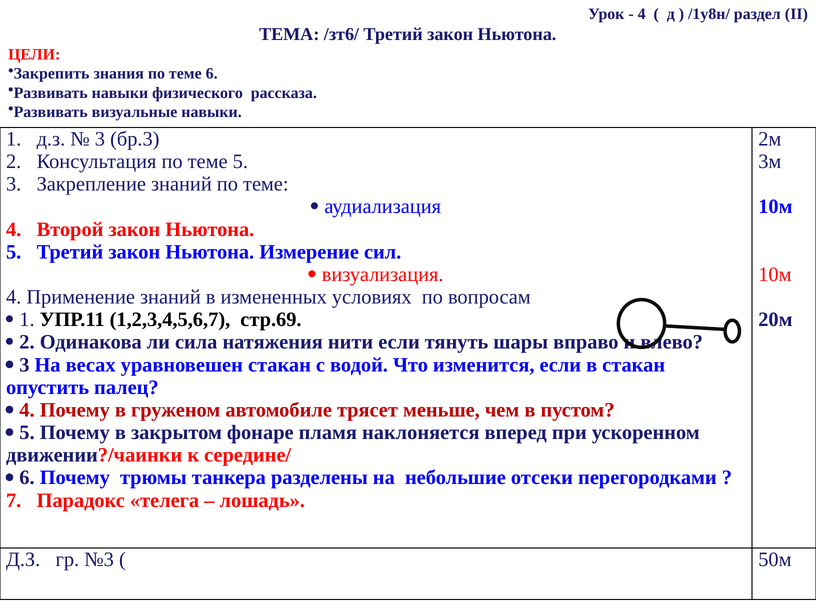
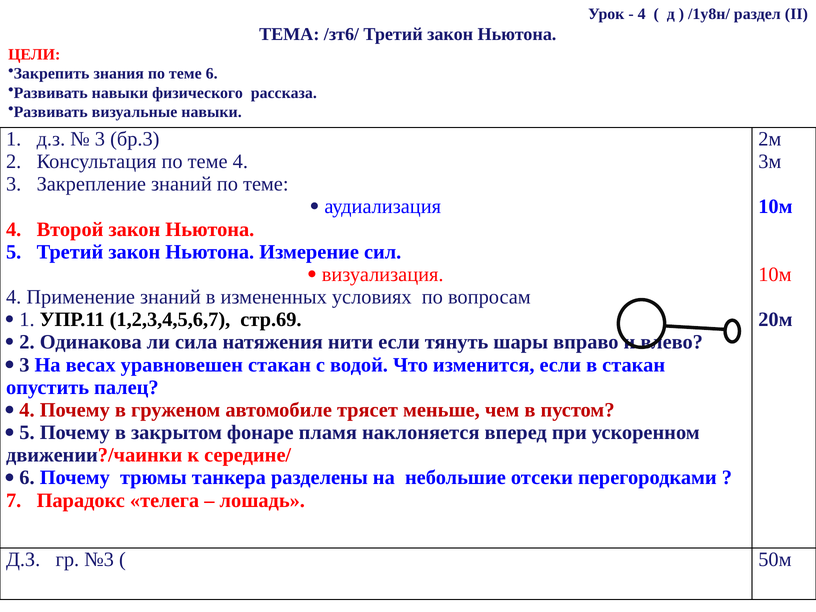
теме 5: 5 -> 4 (240, 162)
